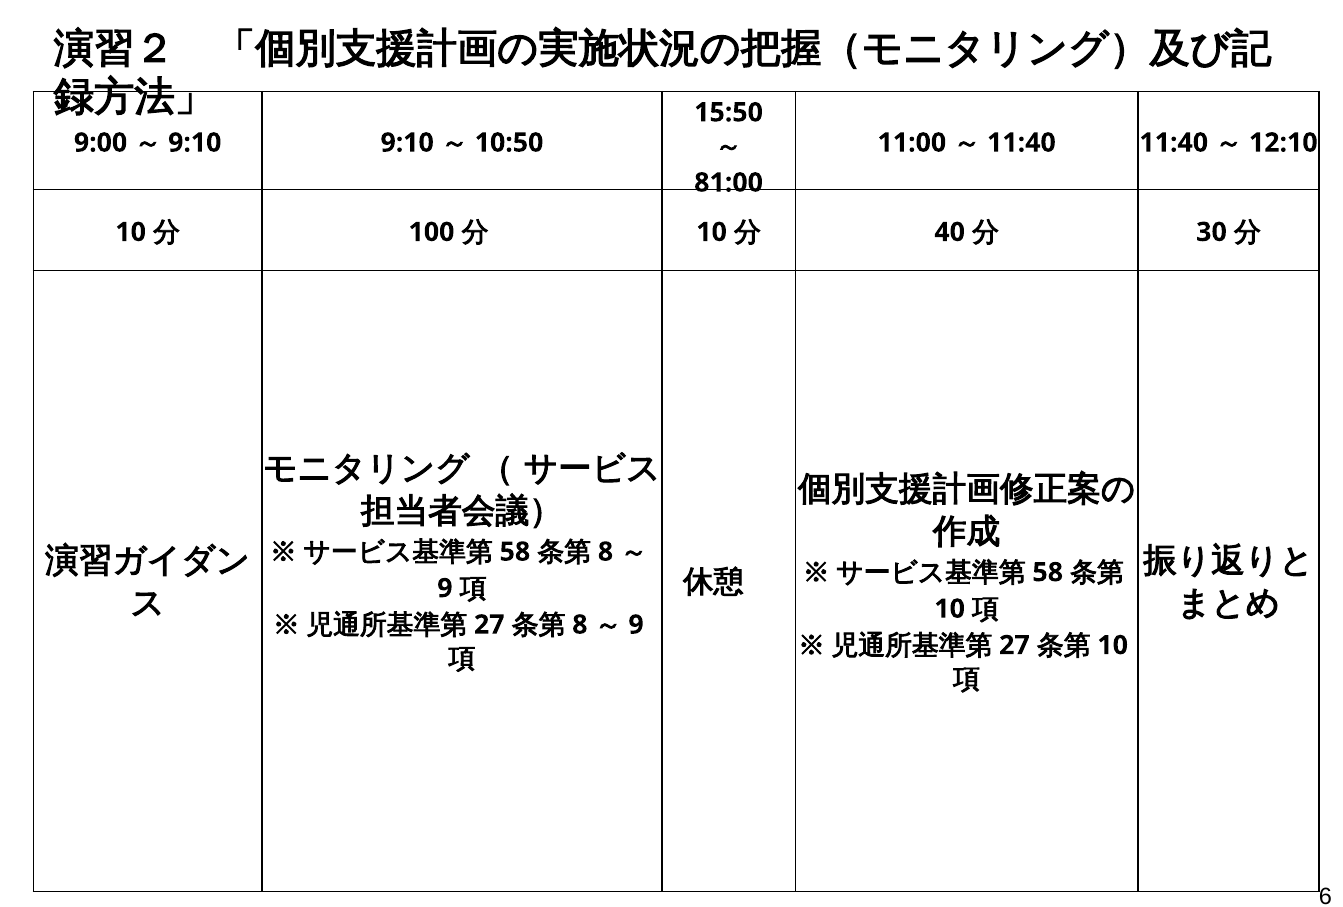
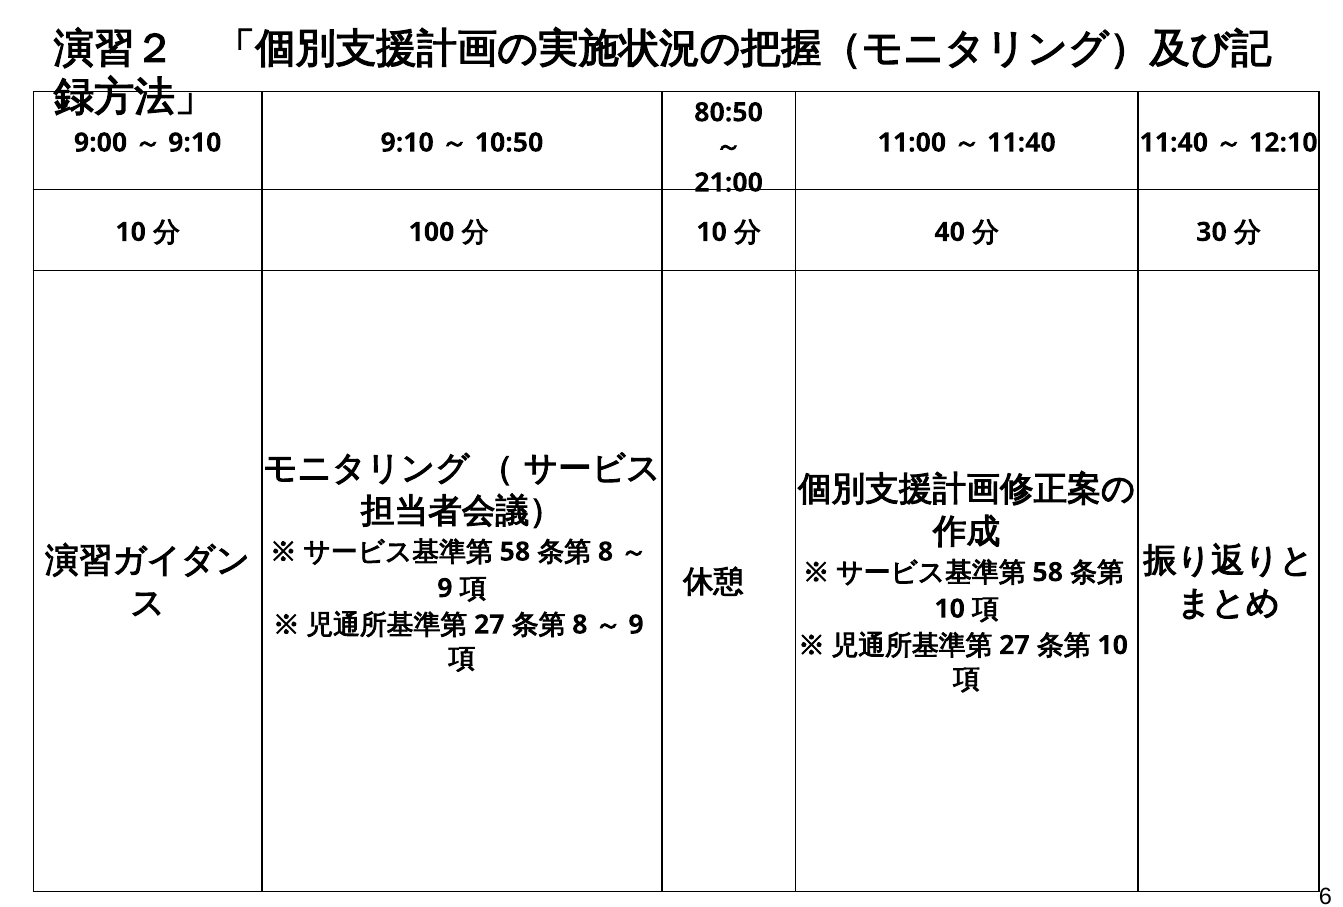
15:50: 15:50 -> 80:50 (729, 113)
81:00: 81:00 -> 21:00 (729, 183)
